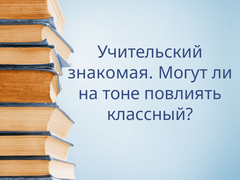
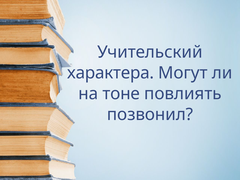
знакомая: знакомая -> характера (111, 73)
классный: классный -> позвонил (150, 115)
